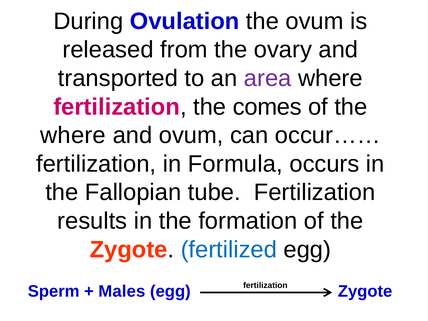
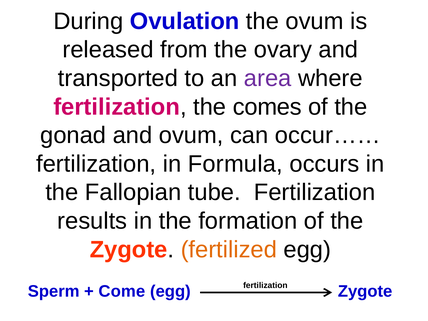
where: where -> gonad (73, 135)
fertilized colour: blue -> orange (229, 250)
Males: Males -> Come (122, 291)
